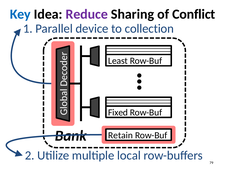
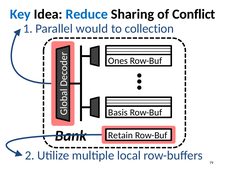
Reduce colour: purple -> blue (87, 14)
device: device -> would (92, 29)
Least: Least -> Ones (118, 61)
Fixed: Fixed -> Basis (118, 113)
